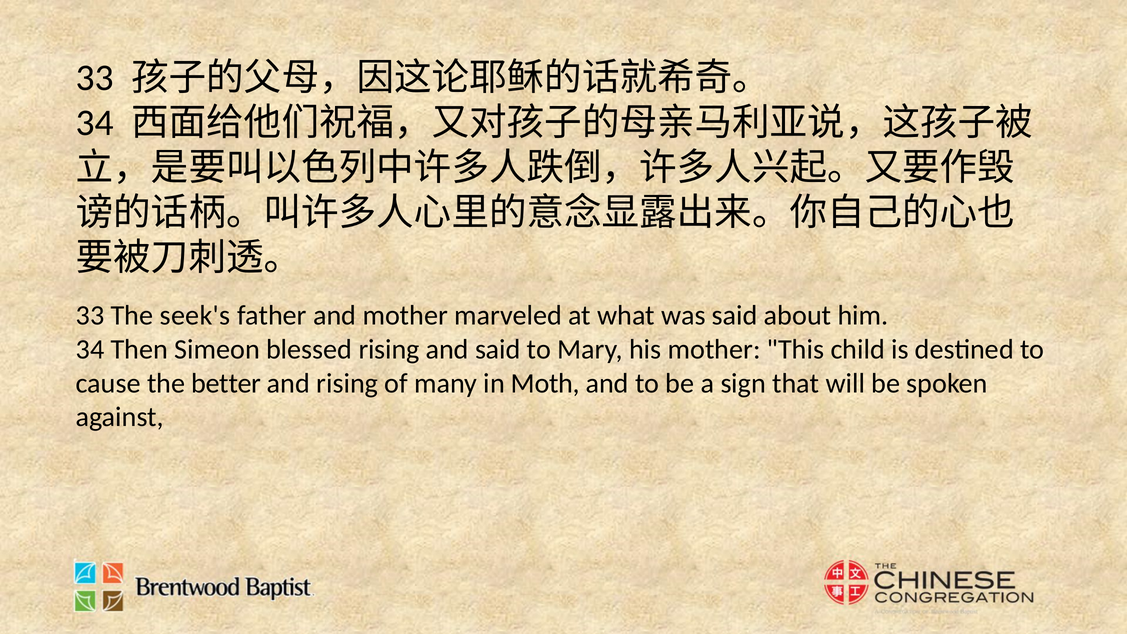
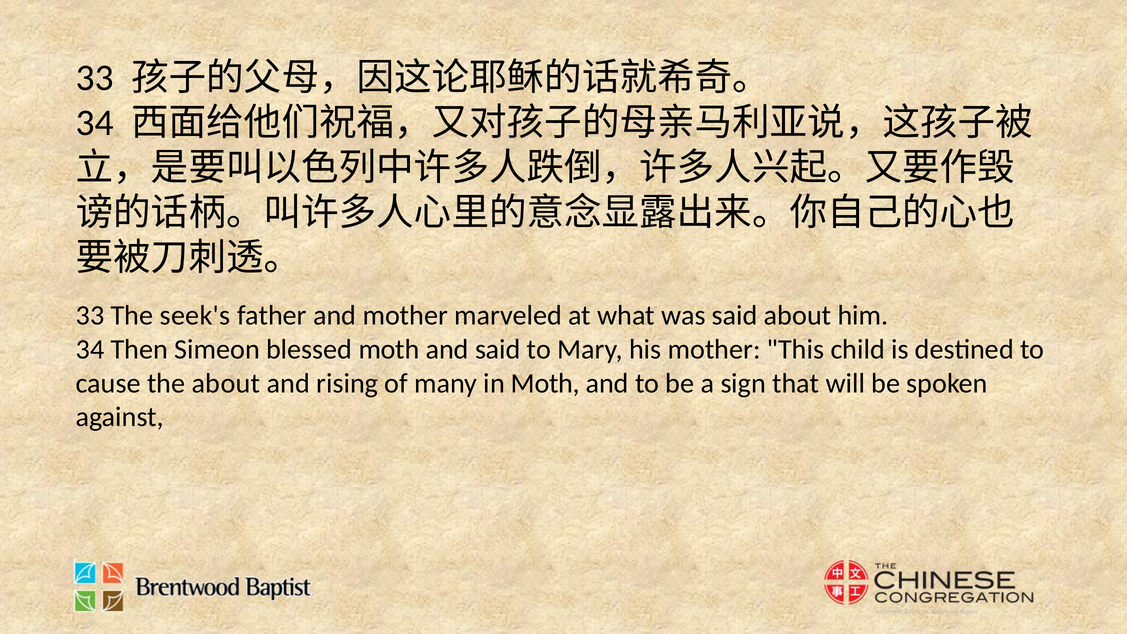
blessed rising: rising -> moth (389, 349)
the better: better -> about (226, 383)
